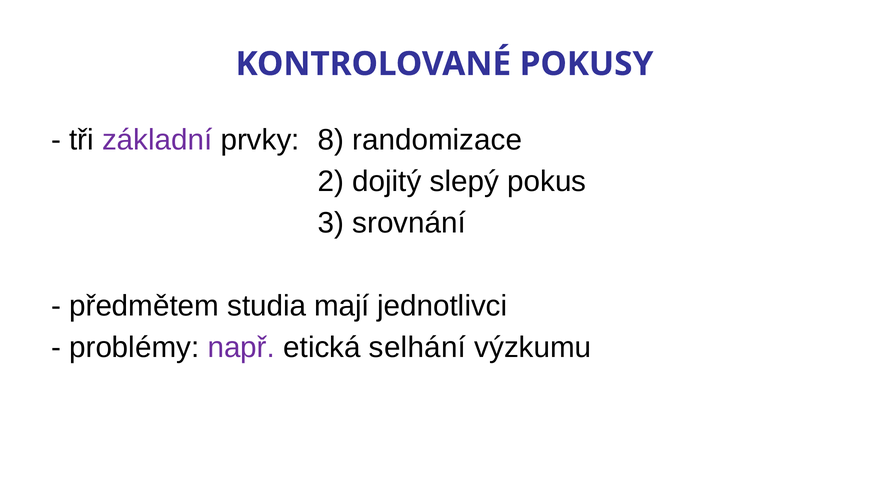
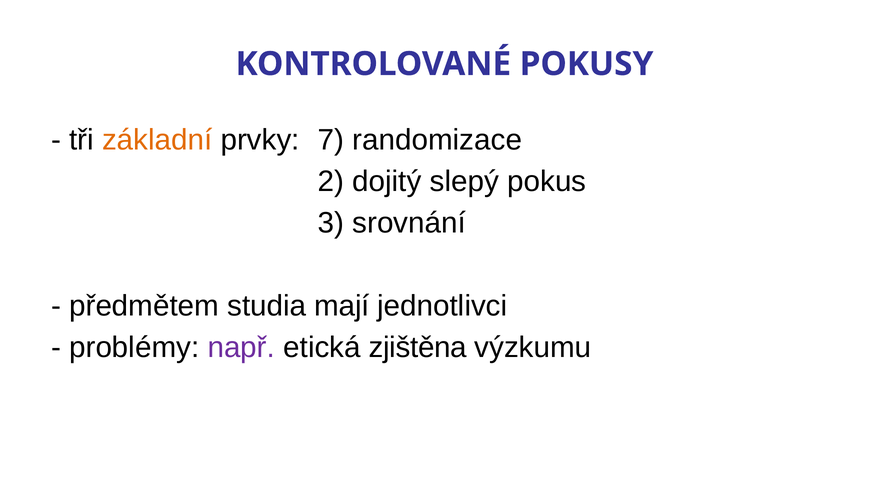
základní colour: purple -> orange (157, 140)
8: 8 -> 7 (331, 140)
selhání: selhání -> zjištěna (418, 347)
